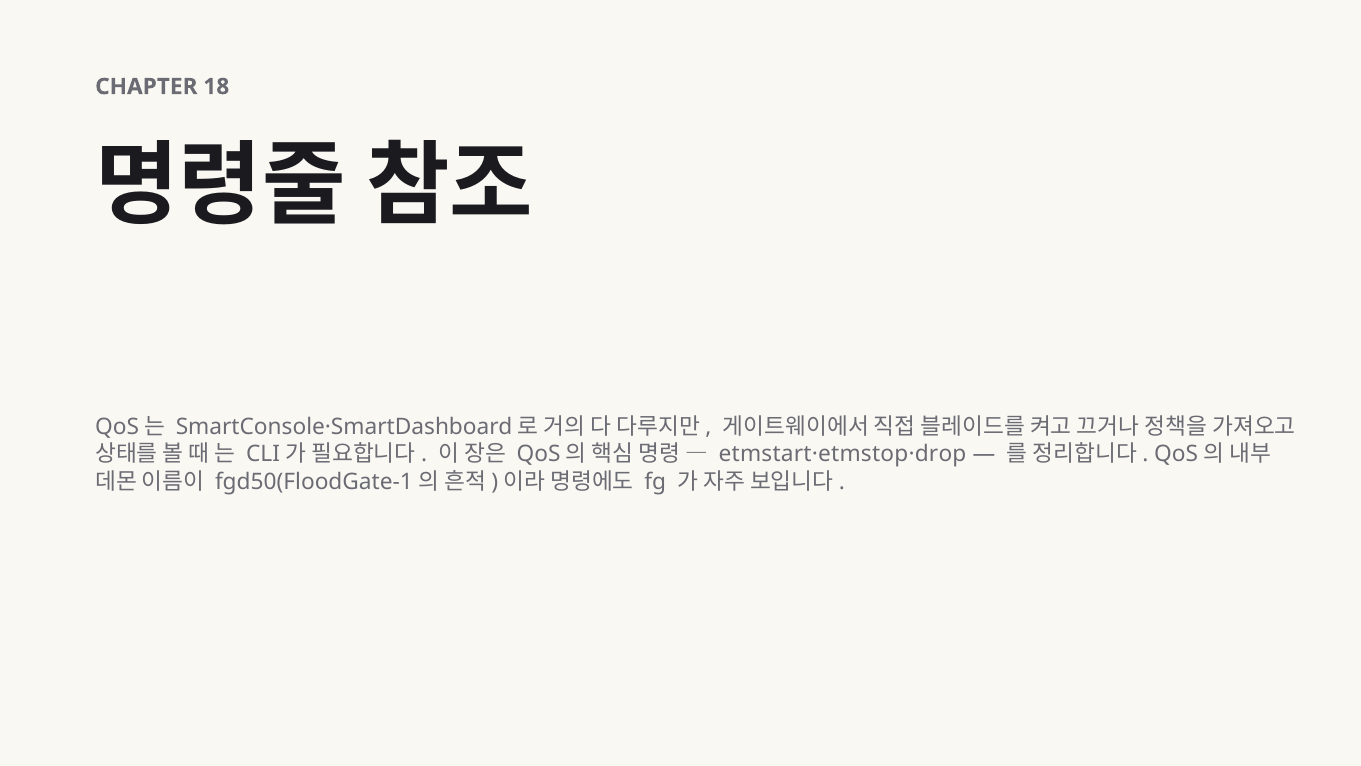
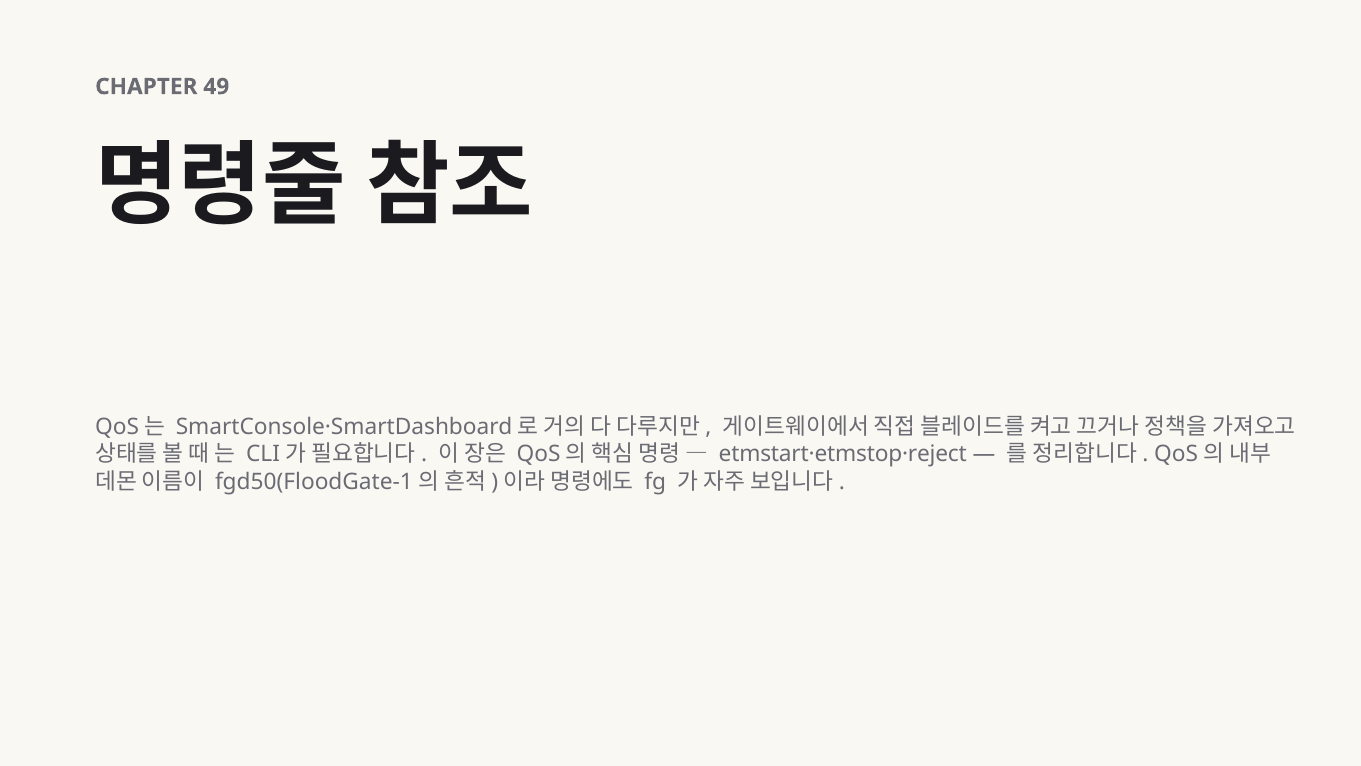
18: 18 -> 49 (216, 87)
etmstart·etmstop·drop: etmstart·etmstop·drop -> etmstart·etmstop·reject (843, 454)
